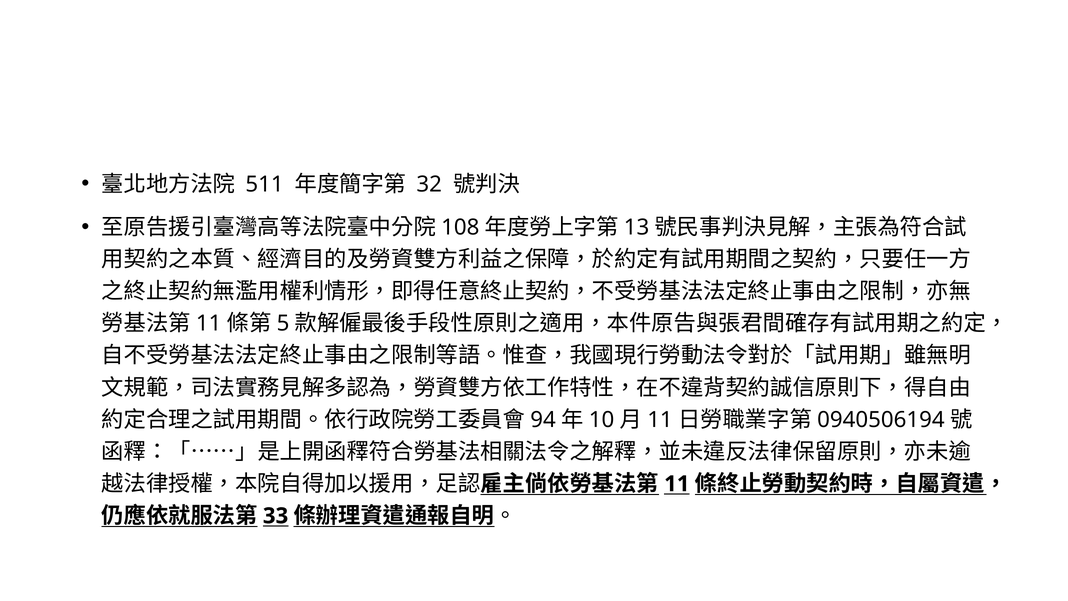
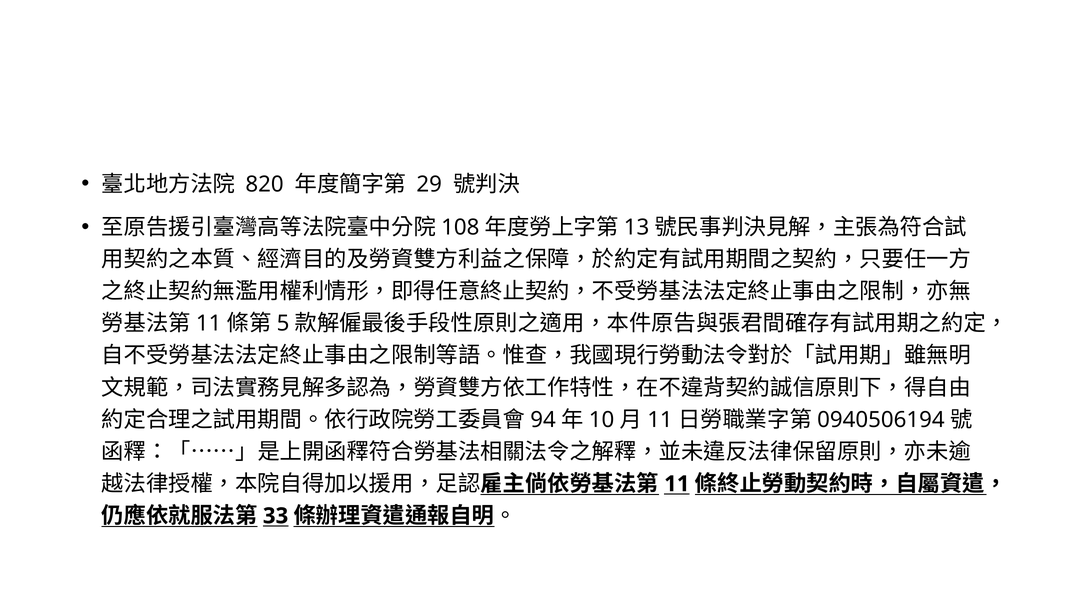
511: 511 -> 820 (265, 184)
32: 32 -> 29 (429, 184)
